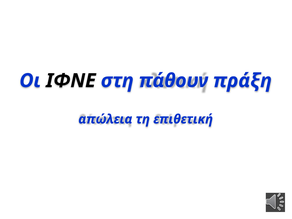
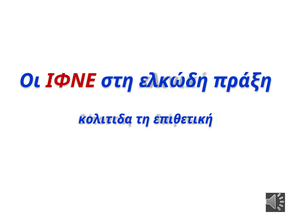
ΙΦΝΕ colour: black -> red (71, 81)
πάθουν: πάθουν -> ελκώδη (174, 81)
απώλεια: απώλεια -> κολιτιδα (105, 119)
